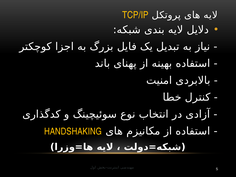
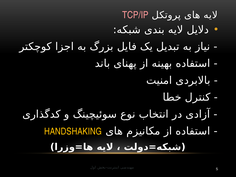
TCP/IP colour: yellow -> pink (135, 15)
